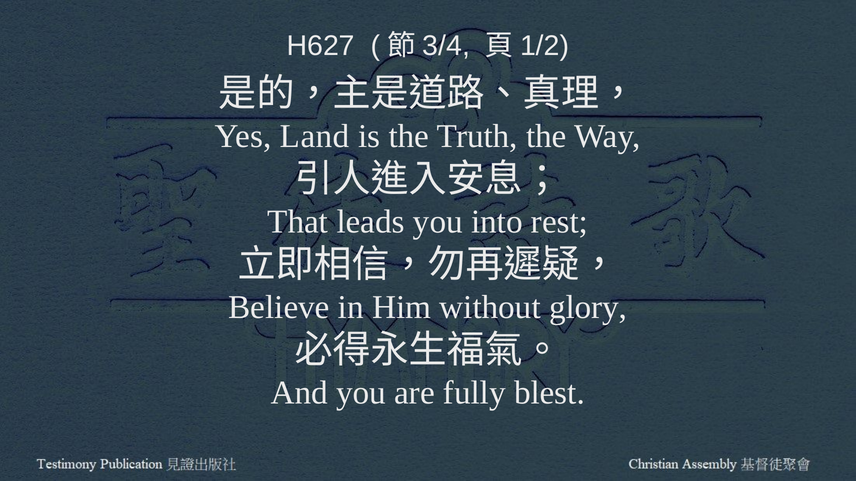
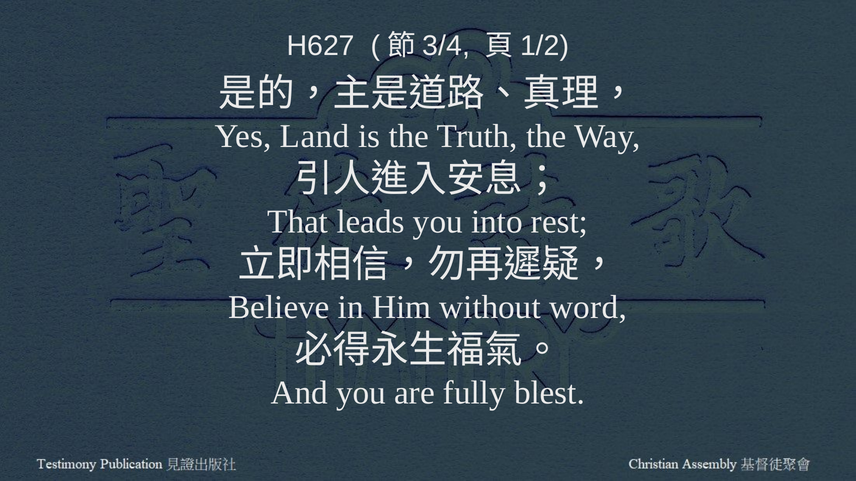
glory: glory -> word (588, 308)
